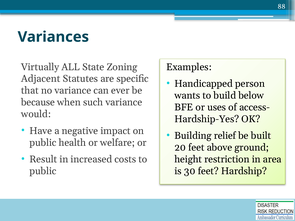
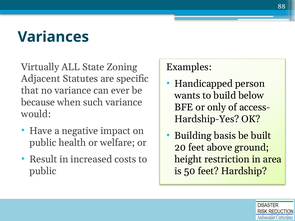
uses: uses -> only (217, 107)
relief: relief -> basis (225, 136)
30: 30 -> 50 (190, 171)
